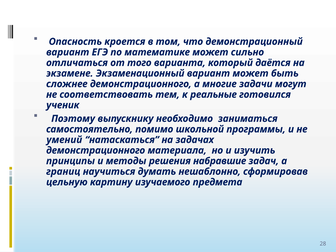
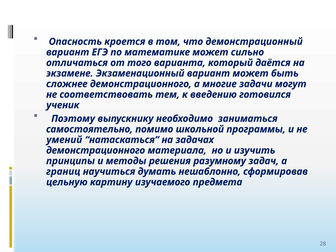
реальные: реальные -> введению (213, 95)
набравшие: набравшие -> разумному (220, 161)
